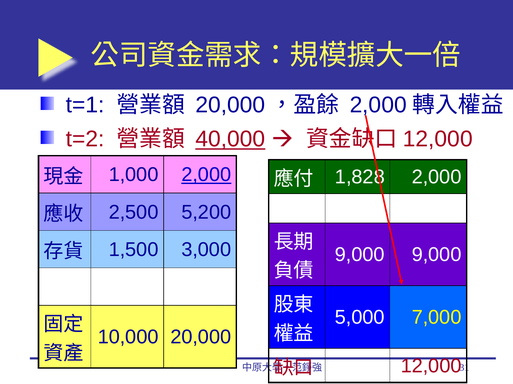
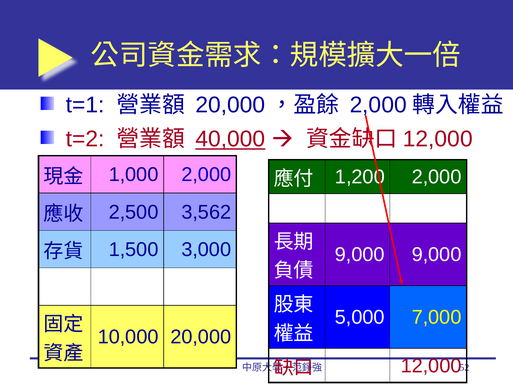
2,000 underline: present -> none (206, 175)
1,828: 1,828 -> 1,200 (360, 177)
5,200: 5,200 -> 3,562 (206, 213)
31: 31 -> 52 (464, 368)
